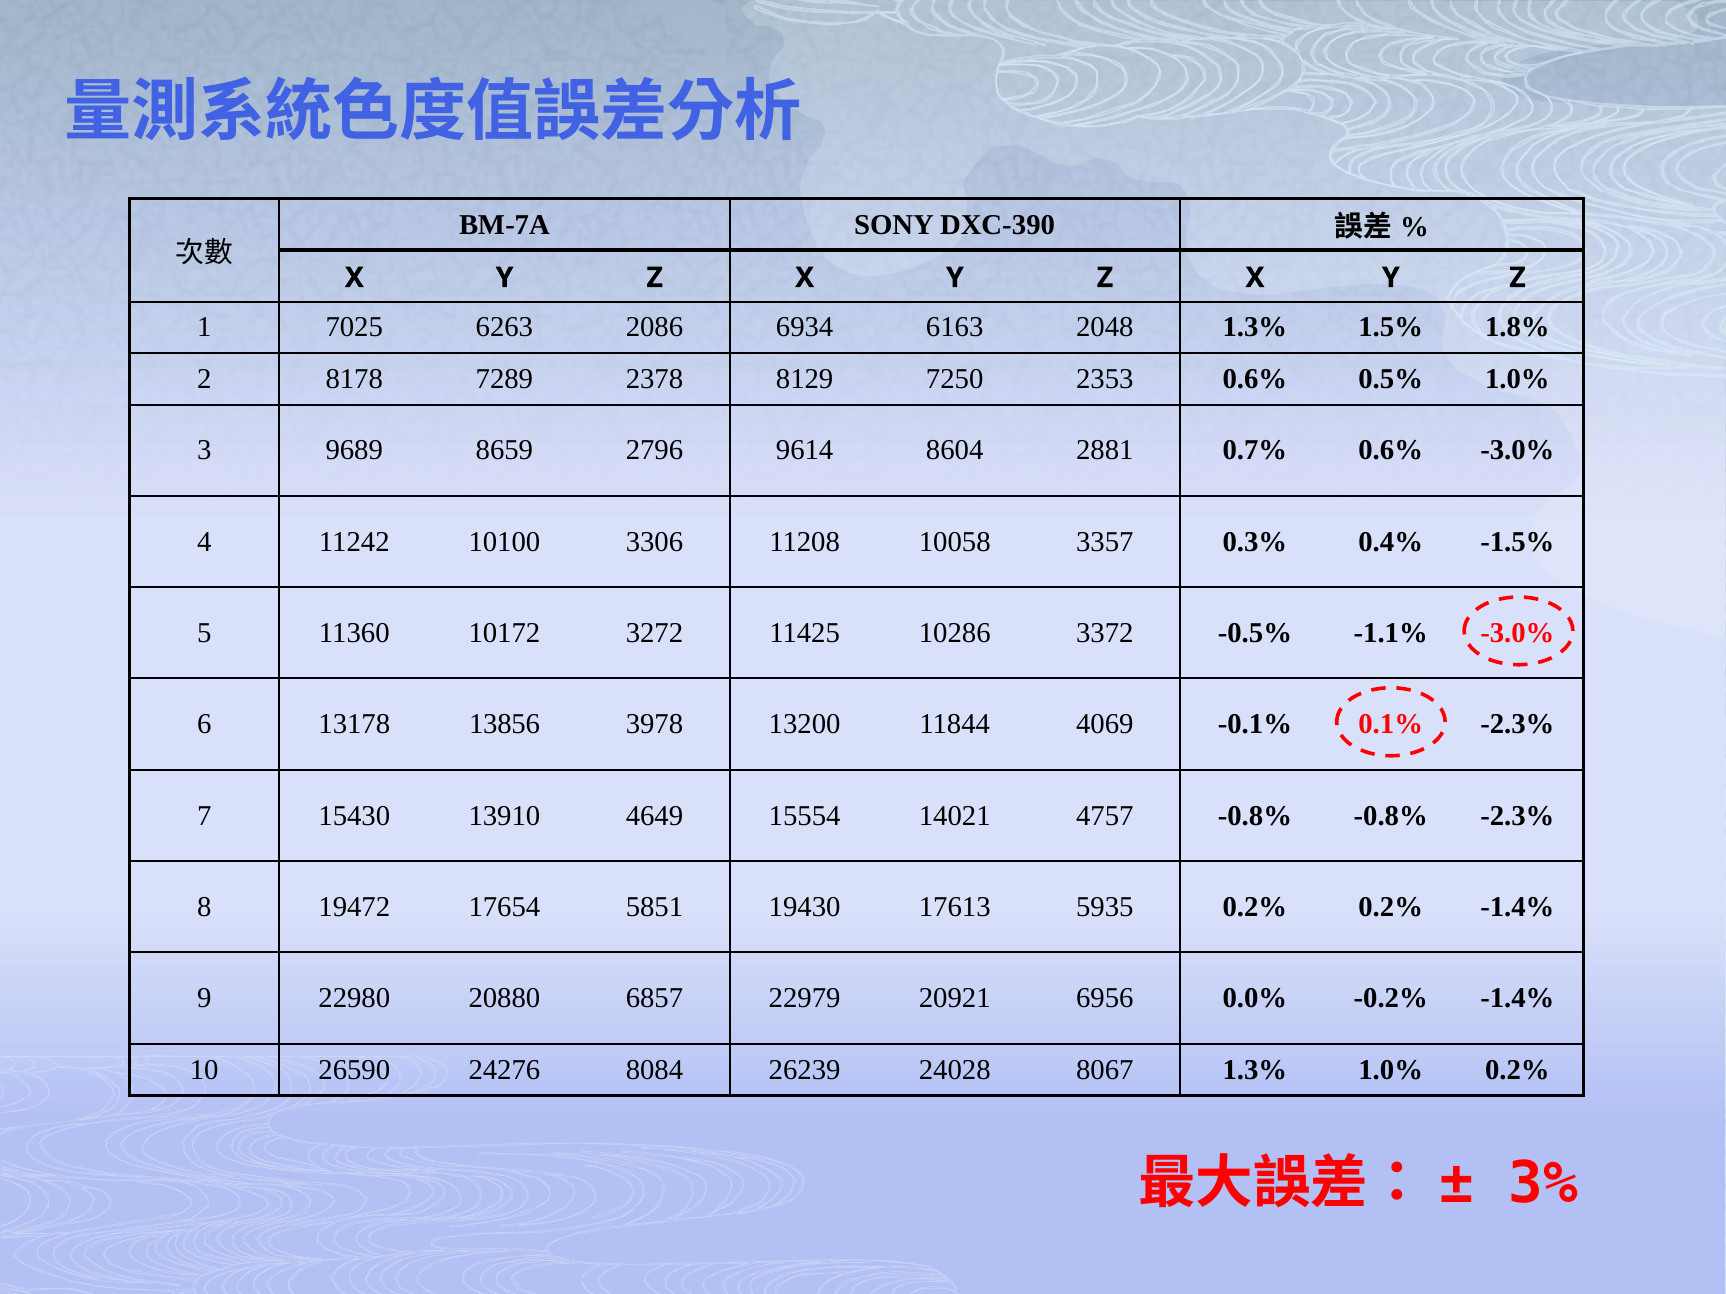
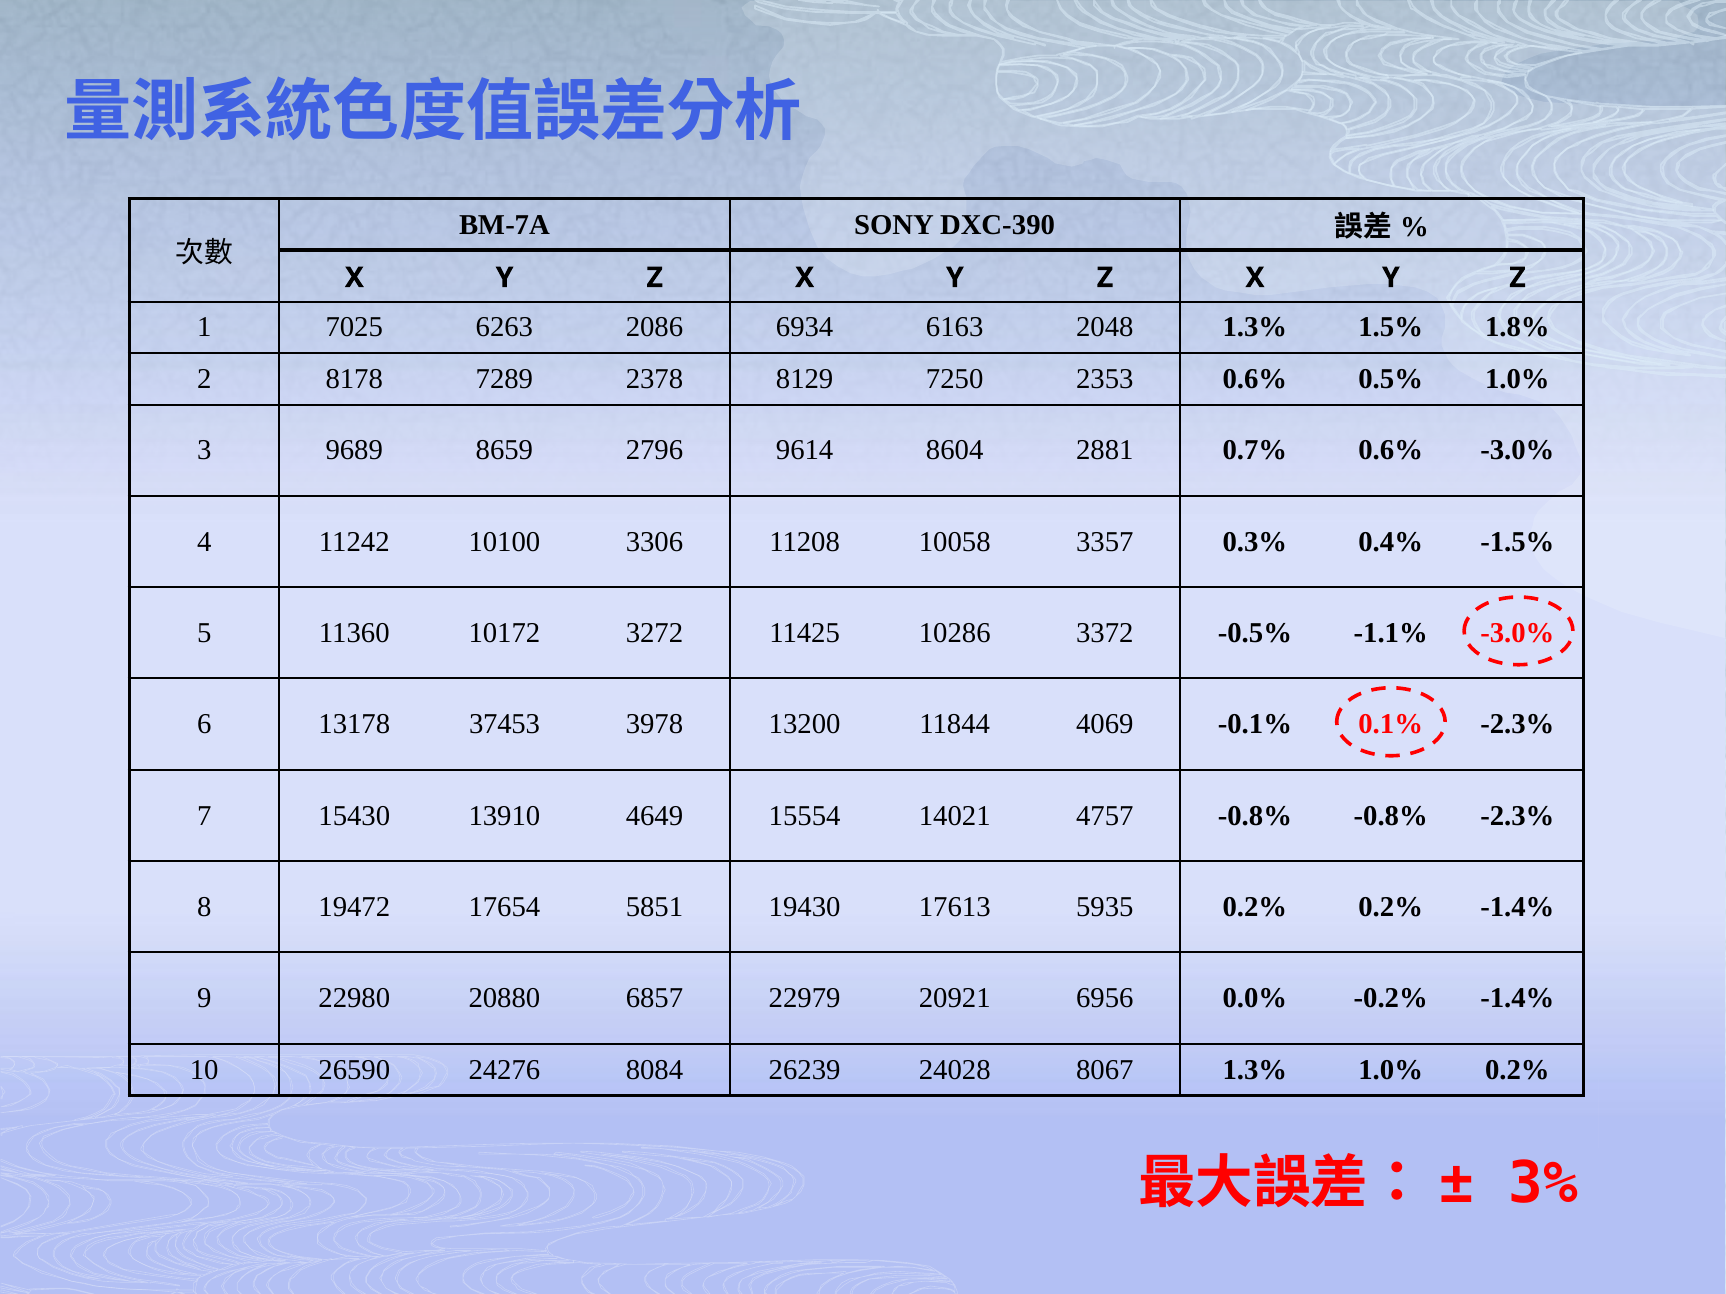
13856: 13856 -> 37453 (505, 725)
